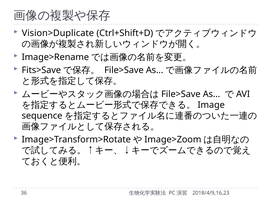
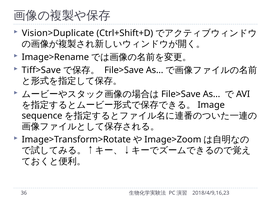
Fits>Save: Fits>Save -> Tiff>Save (41, 70)
